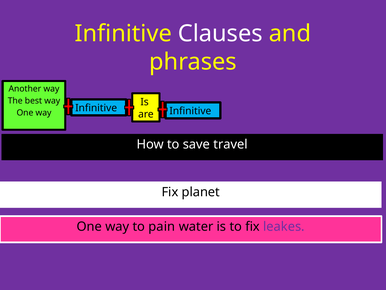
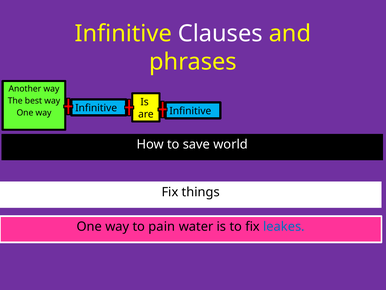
travel: travel -> world (231, 144)
planet: planet -> things (201, 192)
leakes colour: purple -> blue (284, 226)
